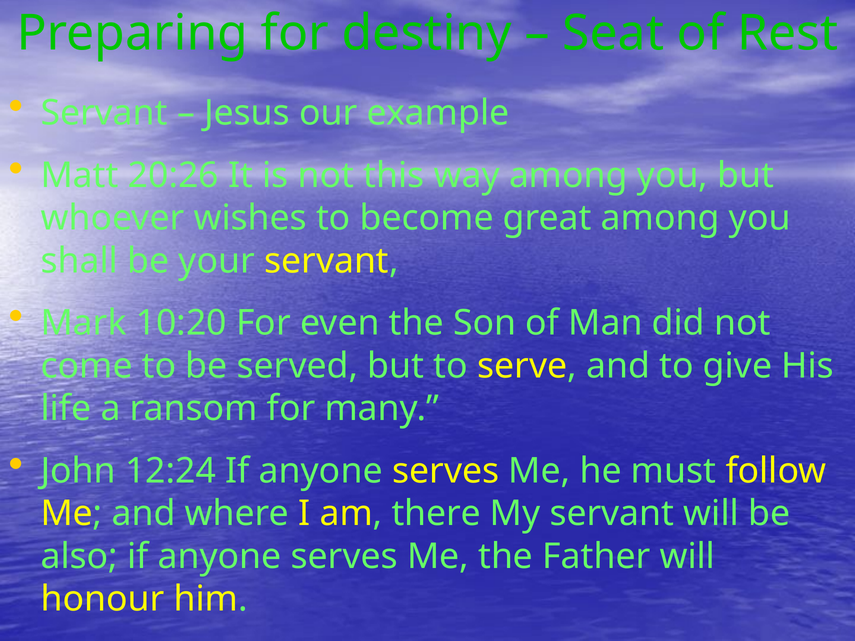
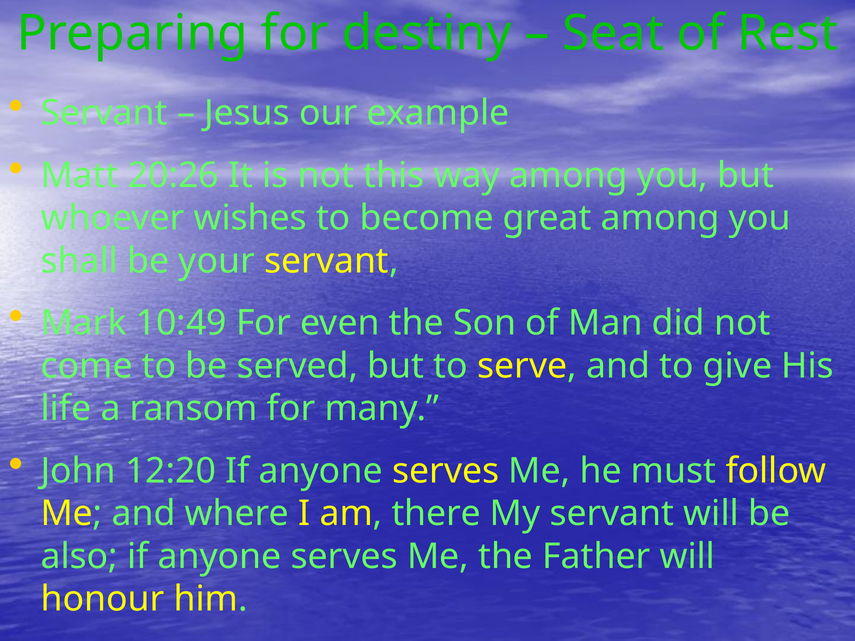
10:20: 10:20 -> 10:49 (181, 323)
12:24: 12:24 -> 12:20 (171, 471)
